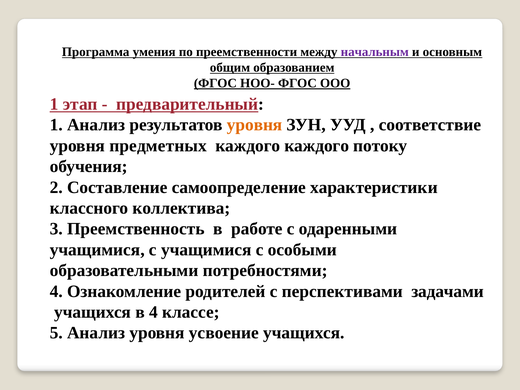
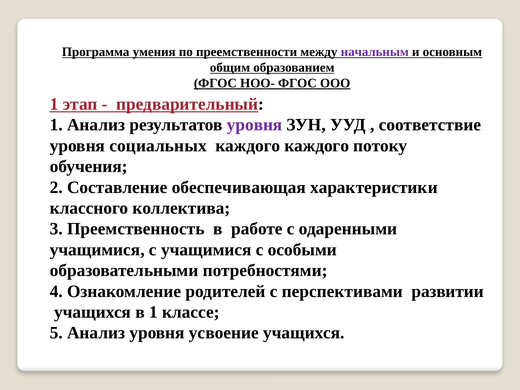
уровня colour: orange -> purple (255, 125)
предметных: предметных -> социальных (158, 146)
самоопределение: самоопределение -> обеспечивающая (239, 187)
задачами: задачами -> развитии (448, 291)
в 4: 4 -> 1 (153, 312)
